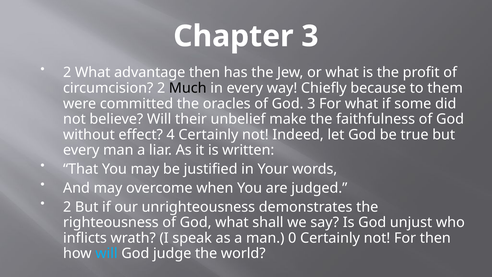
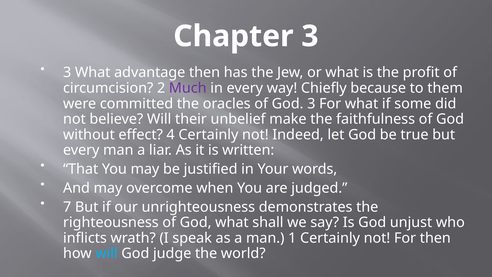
2: 2 -> 3 (67, 73)
Much colour: black -> purple (188, 88)
2: 2 -> 7 (67, 207)
0: 0 -> 1 (292, 238)
